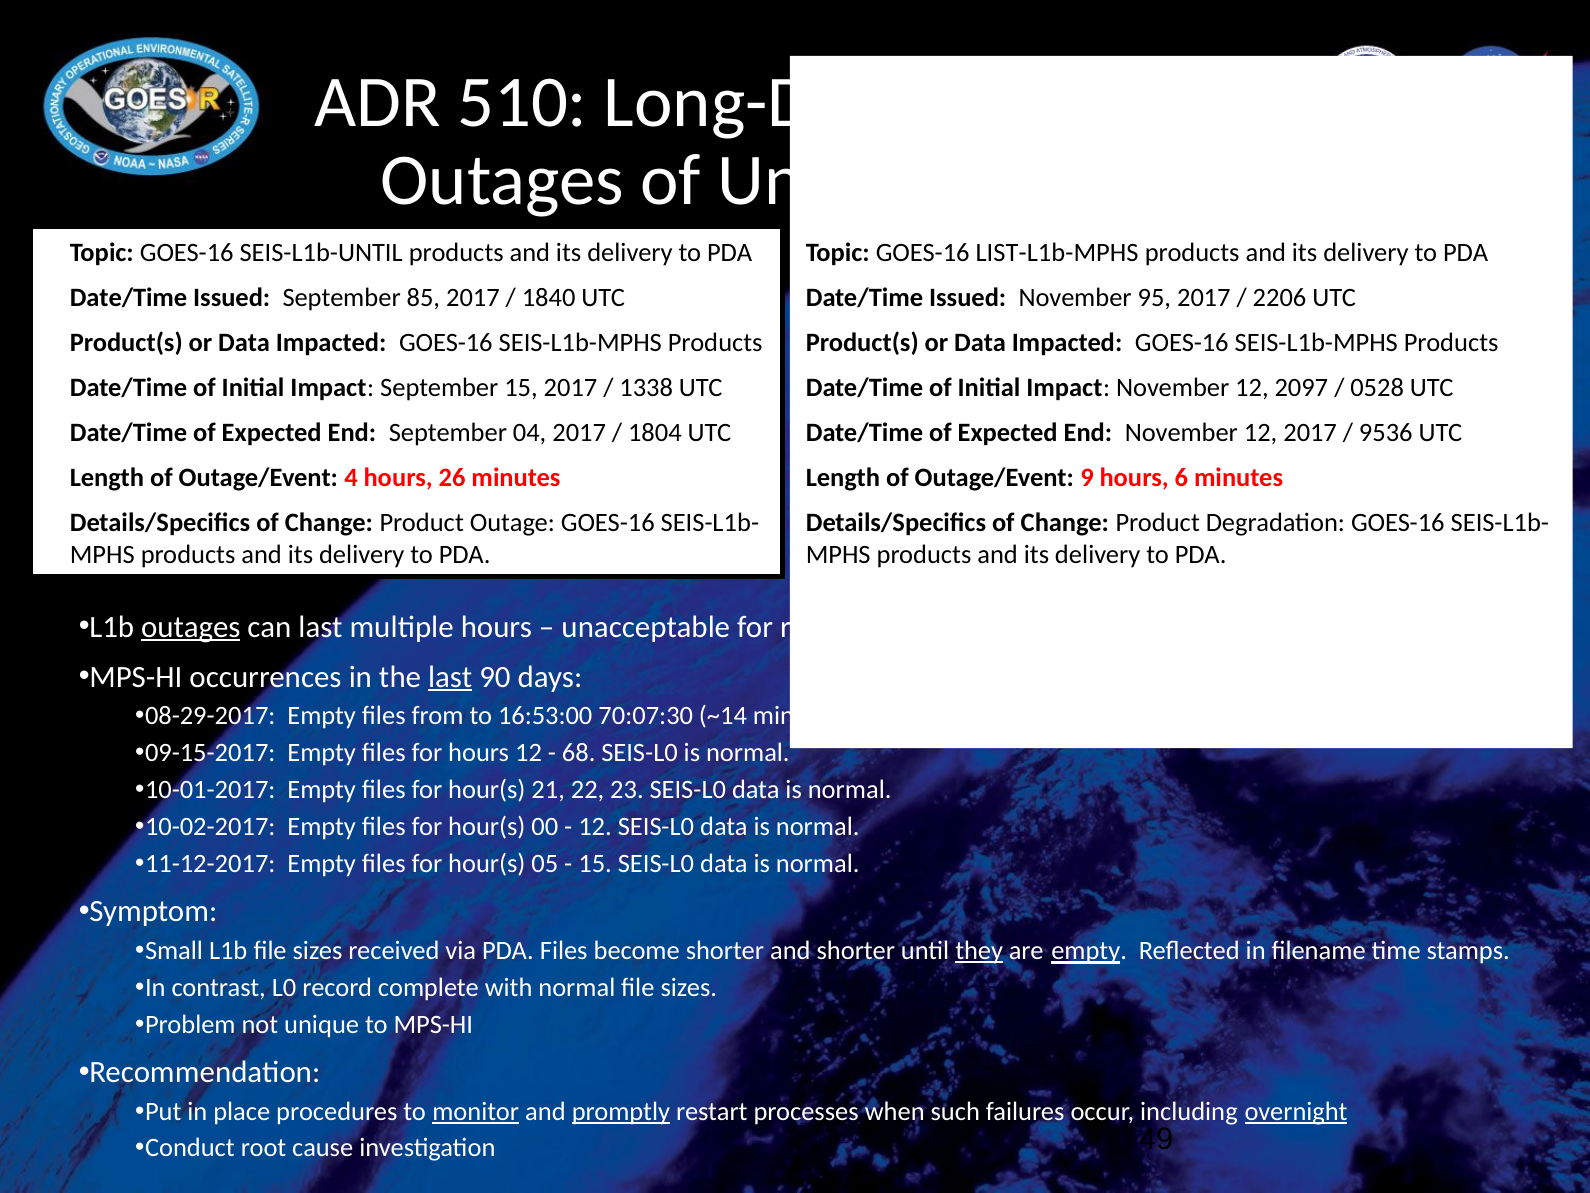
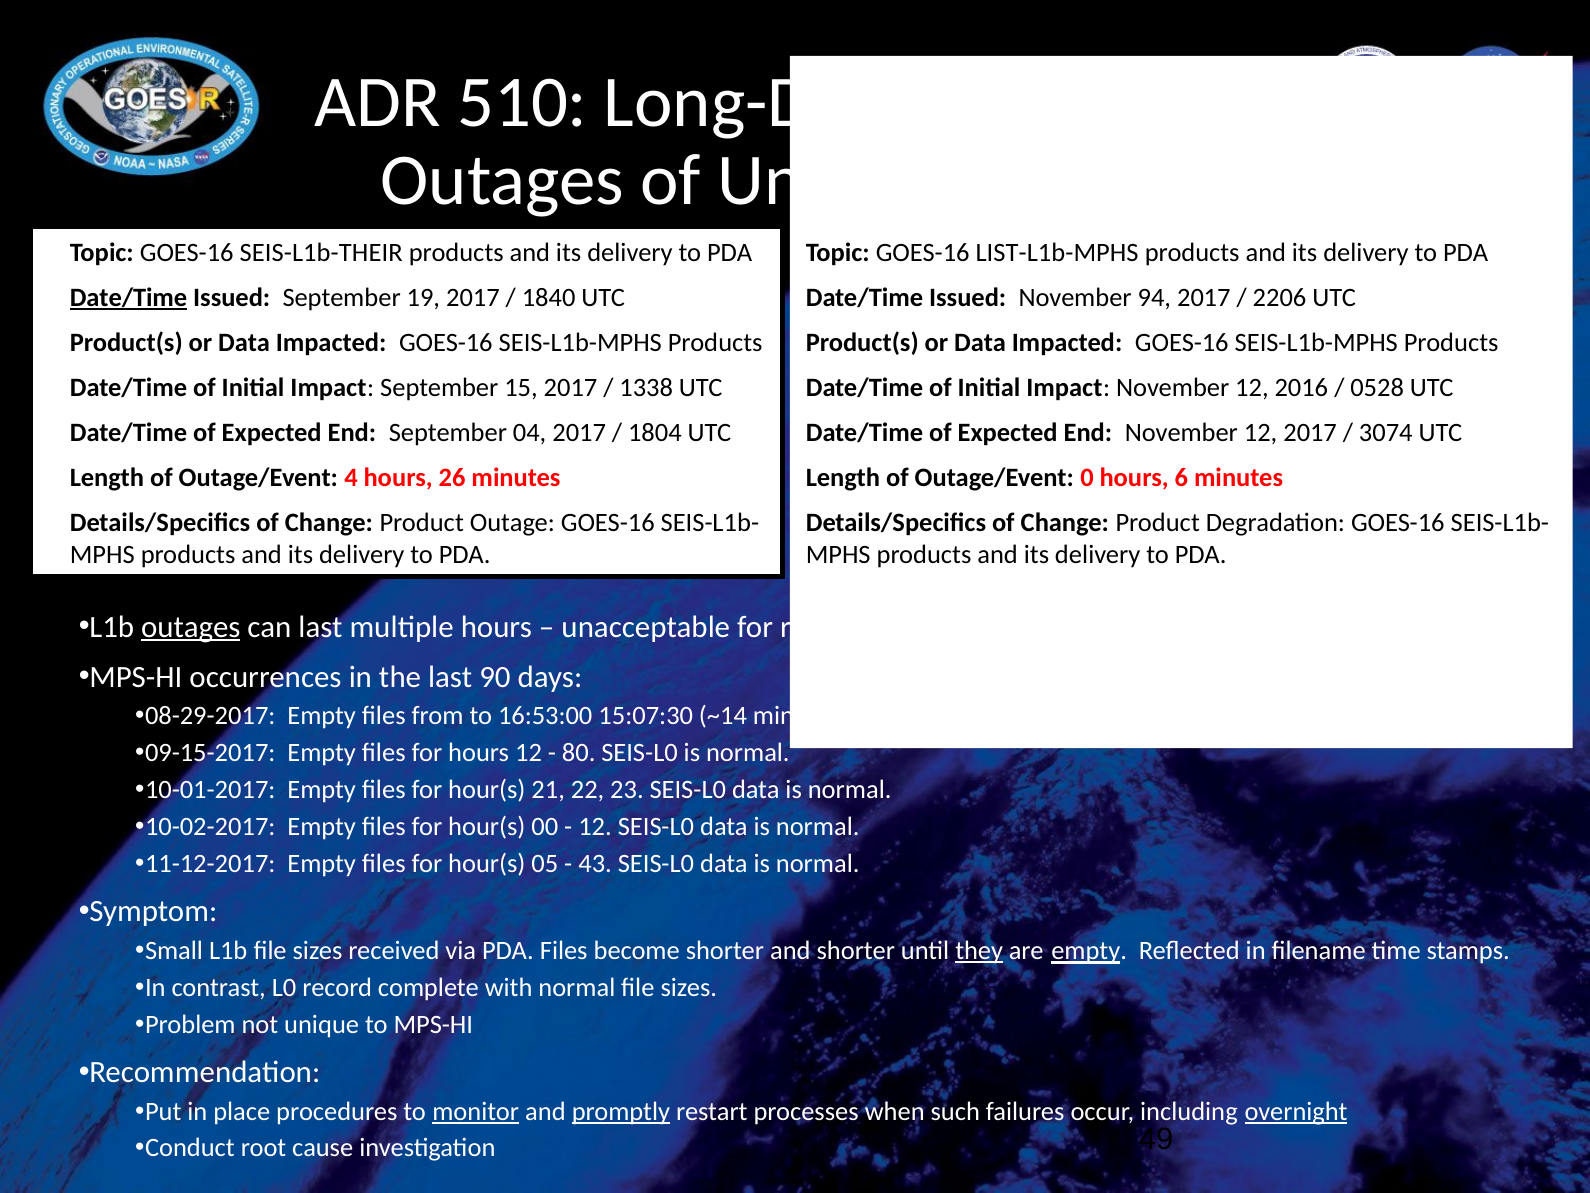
SEIS-L1b-UNTIL: SEIS-L1b-UNTIL -> SEIS-L1b-THEIR (321, 253)
Date/Time underline: none -> present (129, 298)
85: 85 -> 19 (423, 298)
95: 95 -> 94 (1154, 298)
2097: 2097 -> 2016 (1301, 388)
9536: 9536 -> 3074 (1386, 433)
9: 9 -> 0 (1087, 478)
last underline: present -> none (450, 677)
70:07:30: 70:07:30 -> 15:07:30 (646, 716)
68: 68 -> 80 (579, 753)
15: 15 -> 43 (595, 863)
